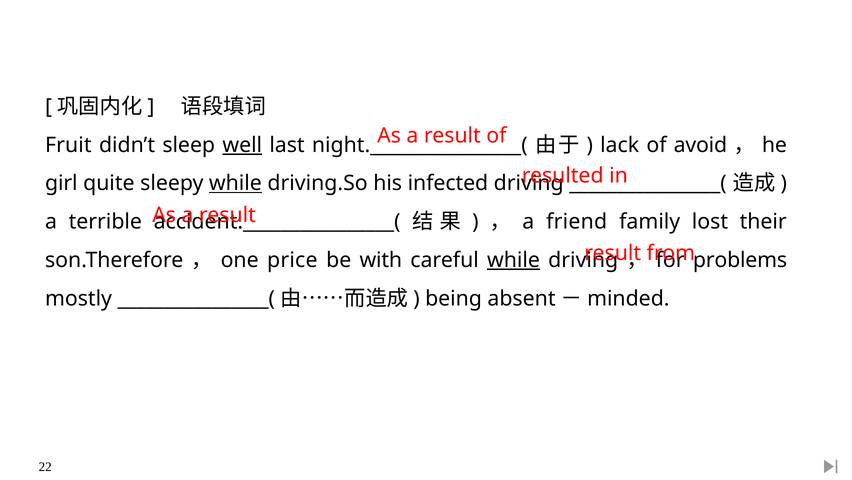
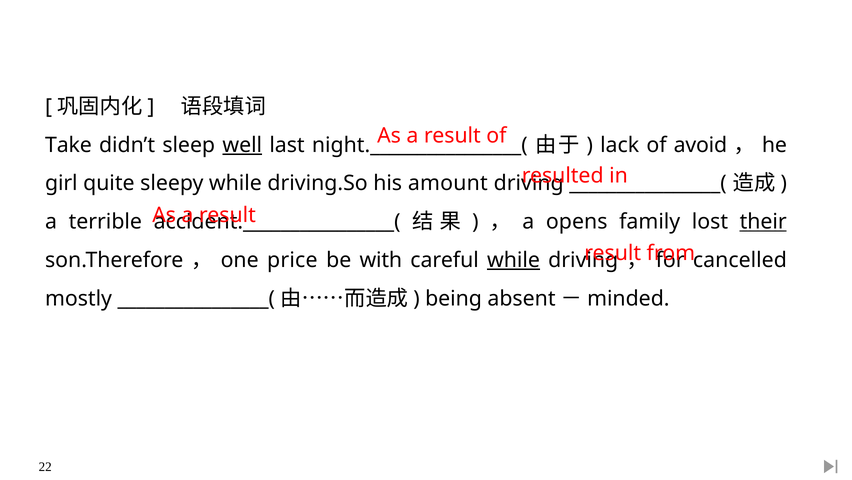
Fruit: Fruit -> Take (68, 145)
while underline: present -> none (235, 183)
infected: infected -> amount (448, 183)
friend: friend -> opens (577, 221)
their underline: none -> present (763, 221)
problems: problems -> cancelled (740, 260)
